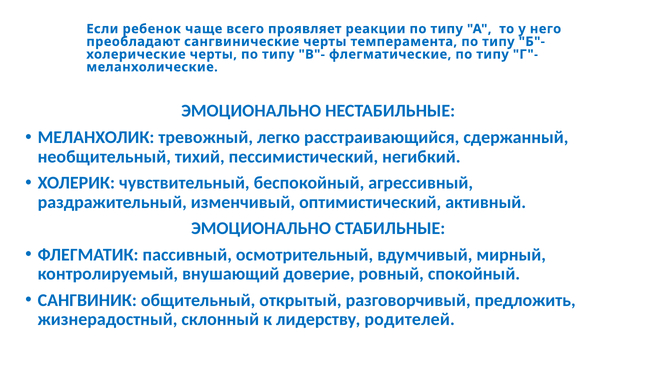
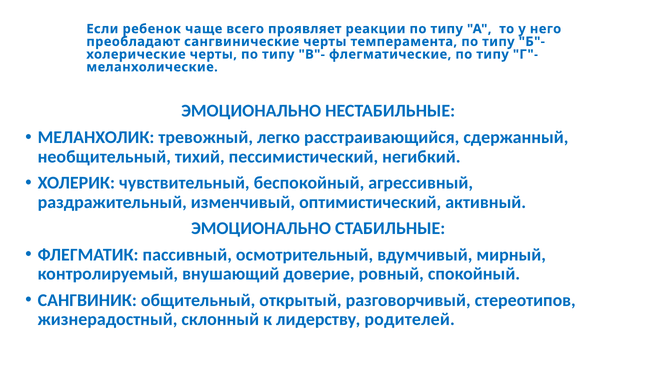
предложить: предложить -> стереотипов (525, 300)
